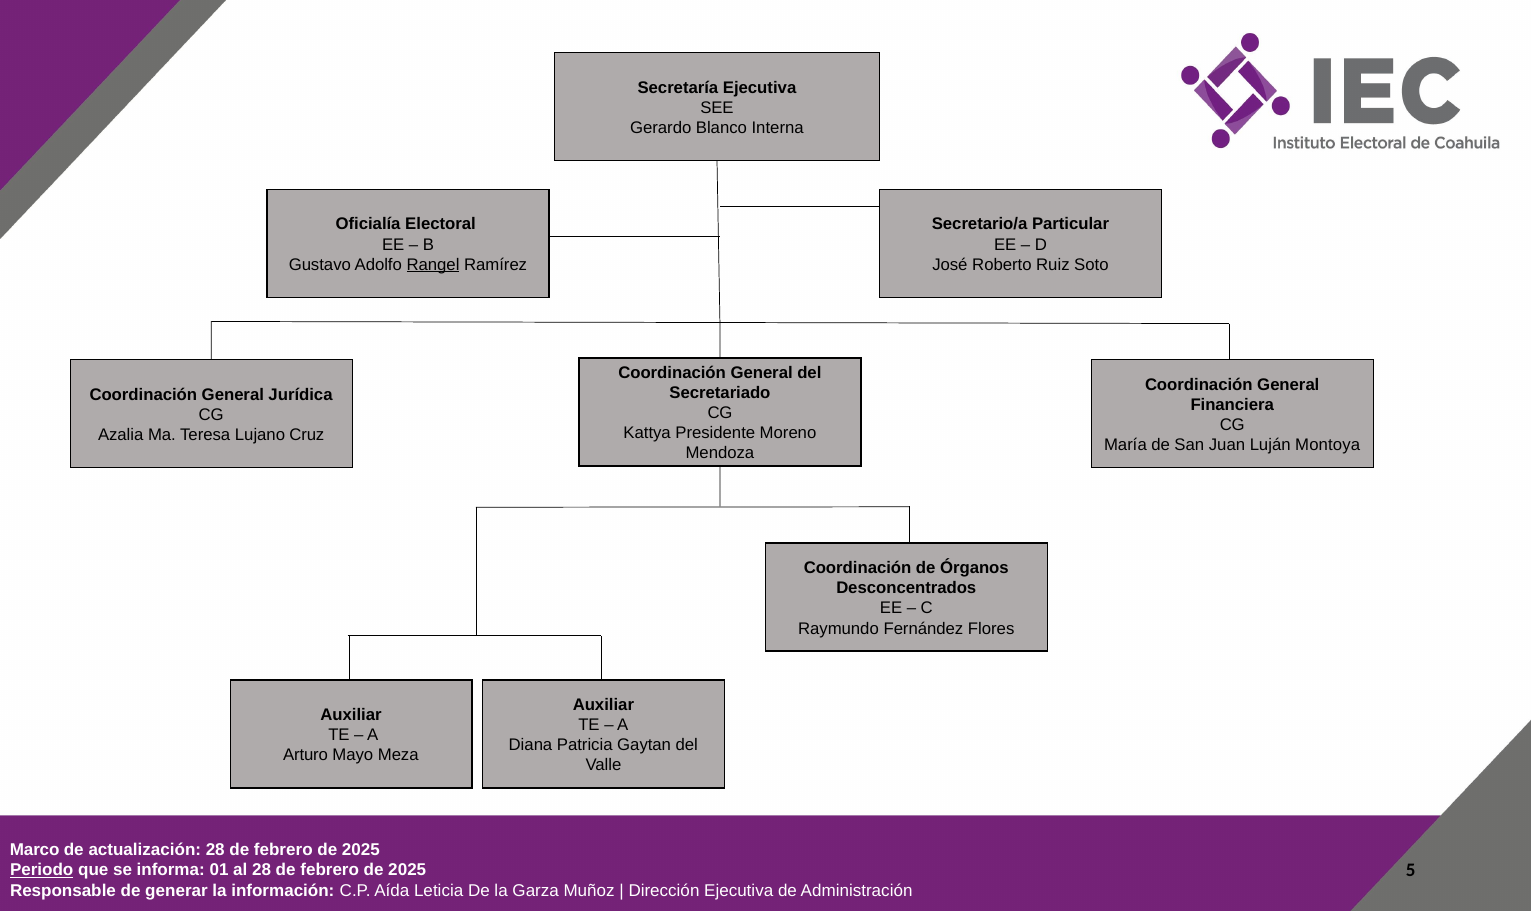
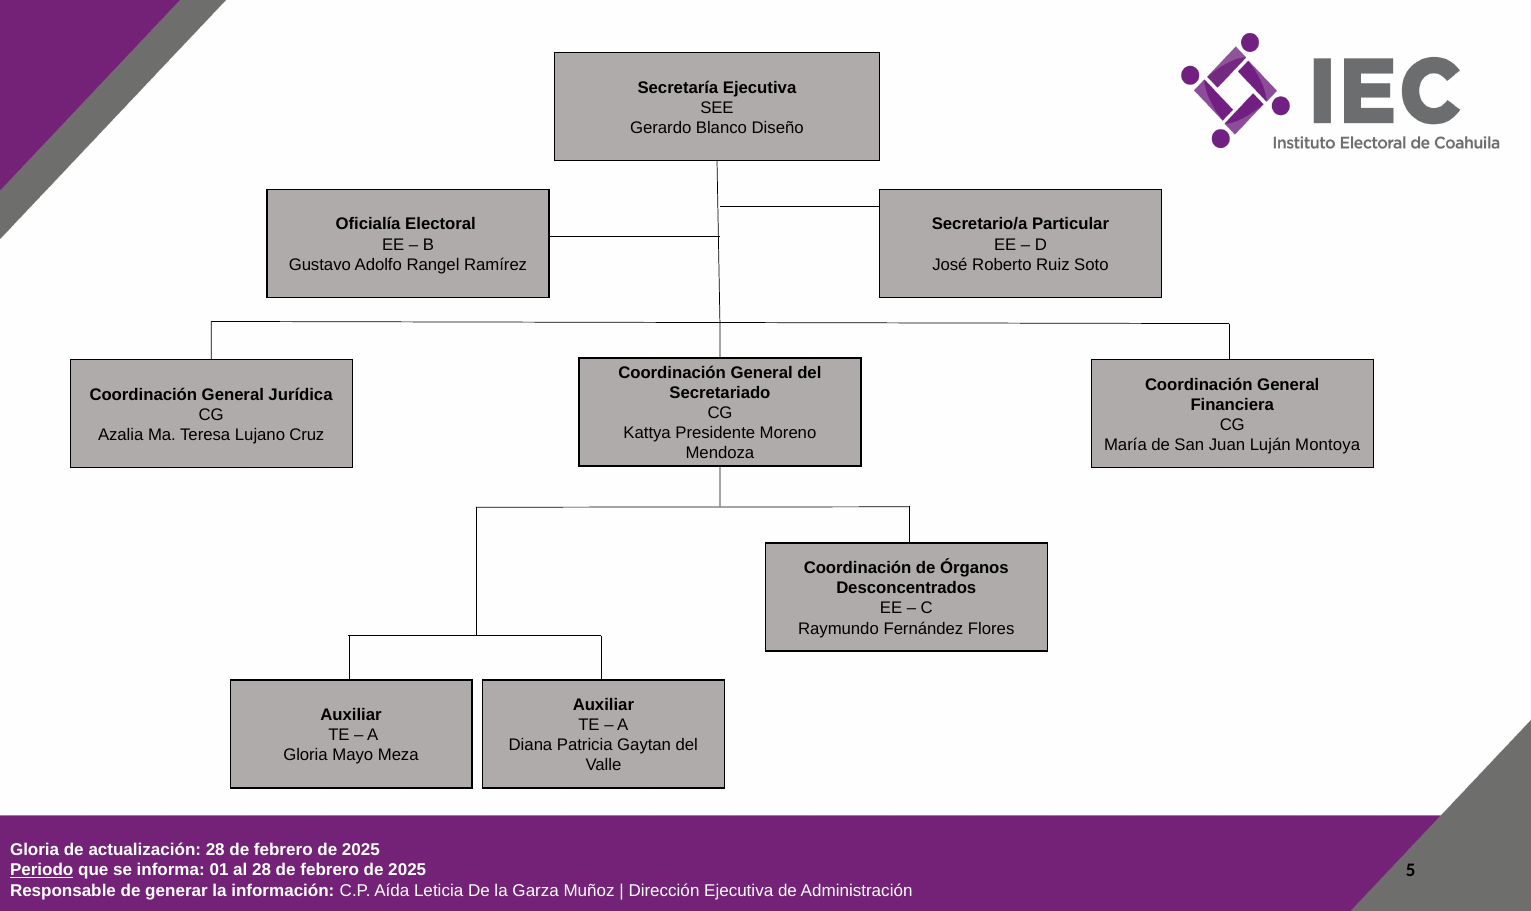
Interna: Interna -> Diseño (778, 128)
Rangel underline: present -> none (433, 264)
Arturo: Arturo -> Gloria (306, 755)
Marco: Marco -> Gloria (35, 849)
